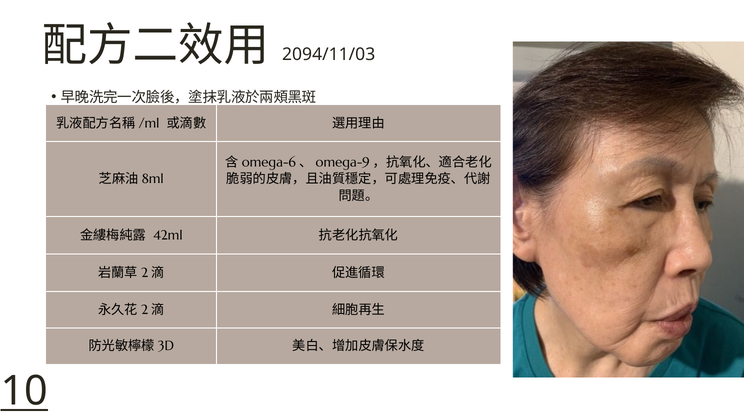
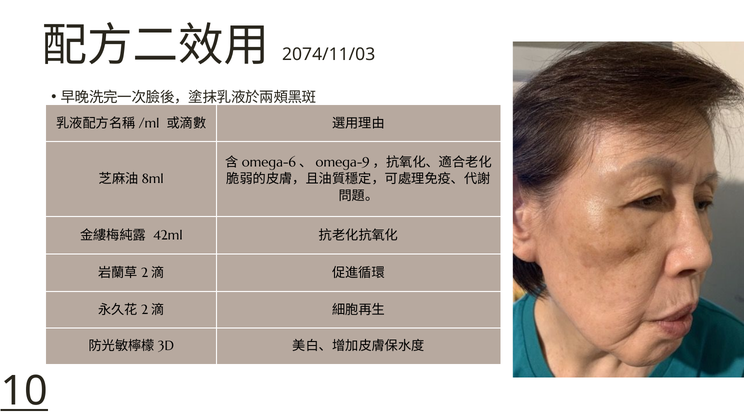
2094/11/03: 2094/11/03 -> 2074/11/03 (329, 54)
